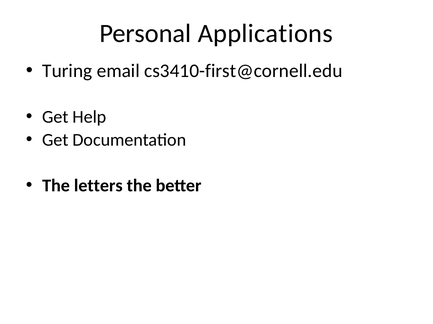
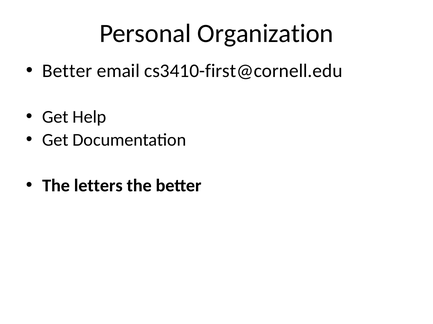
Applications: Applications -> Organization (265, 33)
Turing: Turing -> Better (67, 71)
